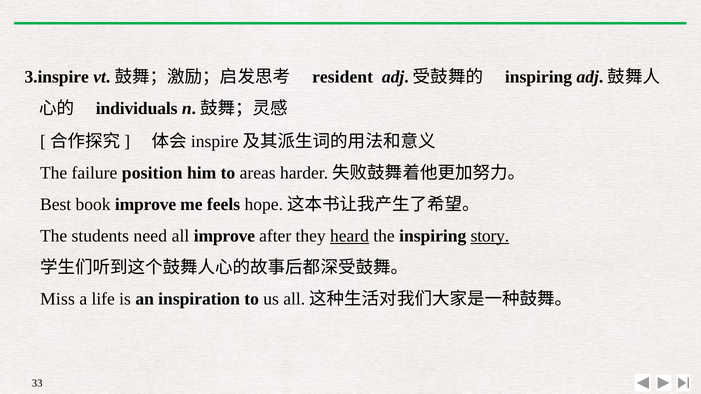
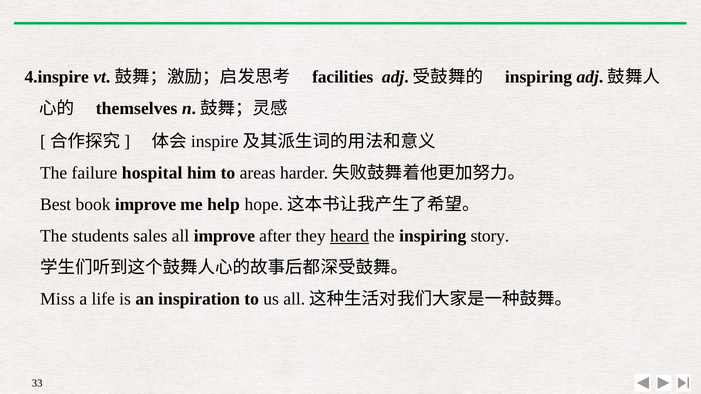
3.inspire: 3.inspire -> 4.inspire (57, 77)
resident: resident -> facilities (343, 77)
individuals: individuals -> themselves (137, 109)
position: position -> hospital (152, 173)
feels: feels -> help (223, 204)
need: need -> sales (150, 236)
story underline: present -> none (490, 236)
